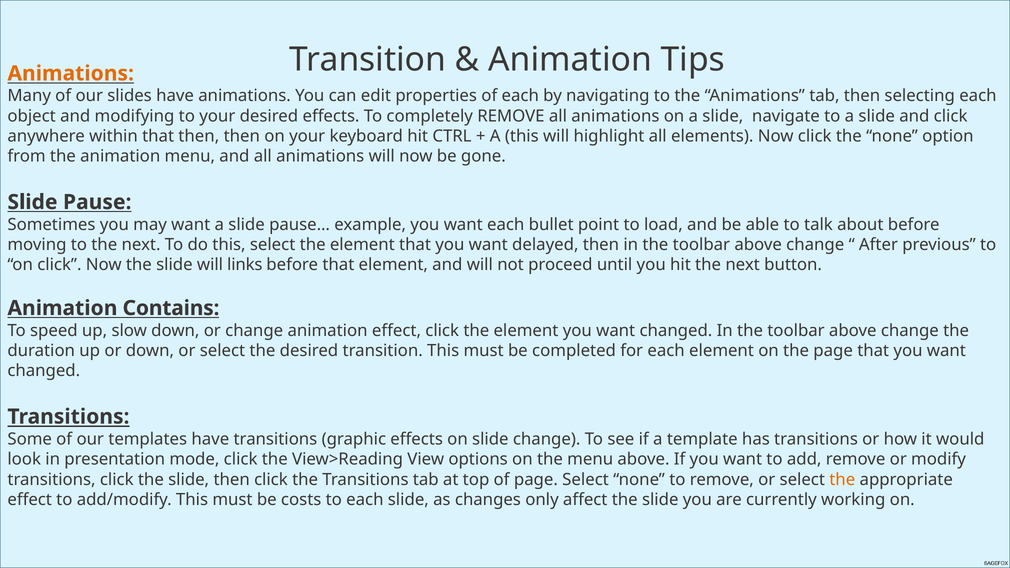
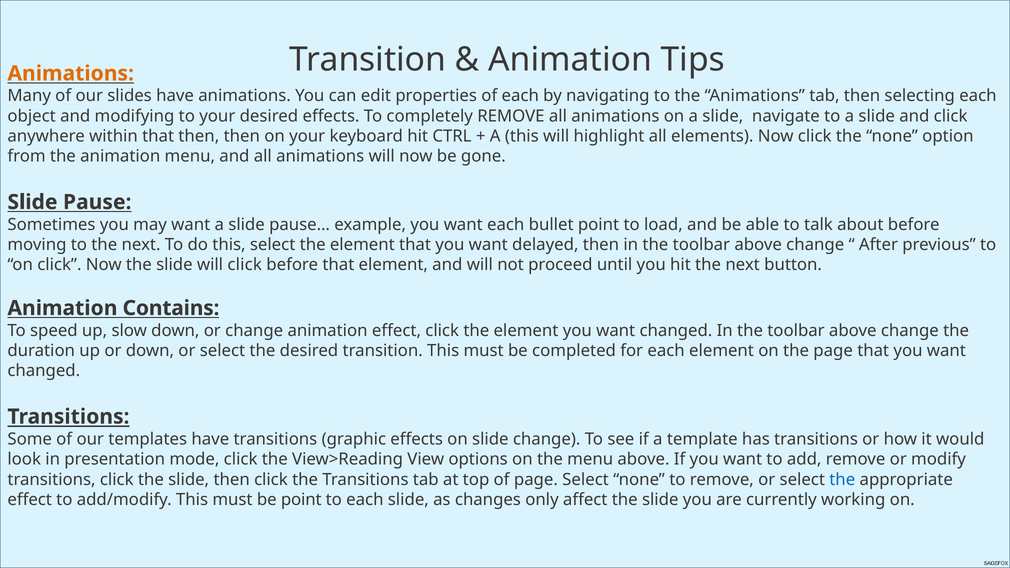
will links: links -> click (245, 265)
the colour: orange -> blue (842, 480)
be costs: costs -> point (301, 500)
